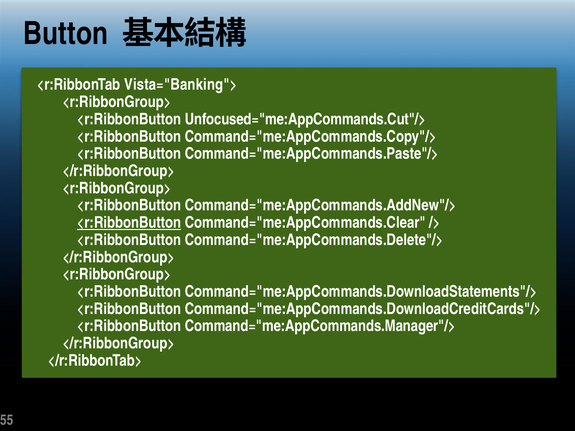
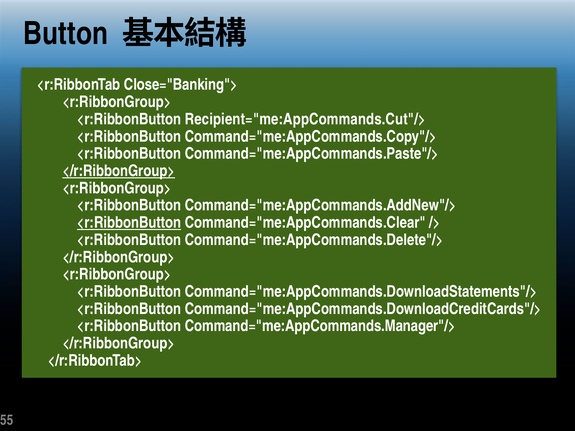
Vista="Banking">: Vista="Banking"> -> Close="Banking"> (181, 85)
Unfocused="me:AppCommands.Cut"/>: Unfocused="me:AppCommands.Cut"/> -> Recipient="me:AppCommands.Cut"/> (305, 119)
</r:RibbonGroup> underline: none -> present (119, 171)
